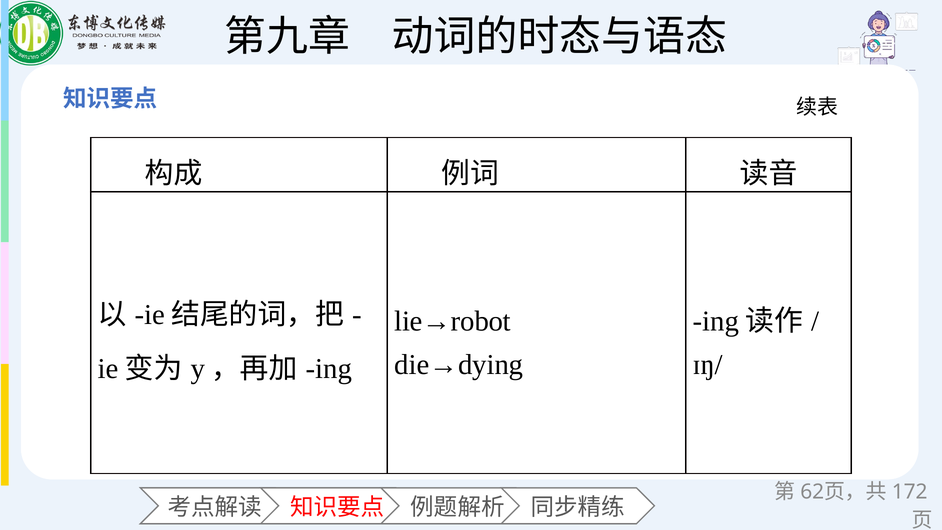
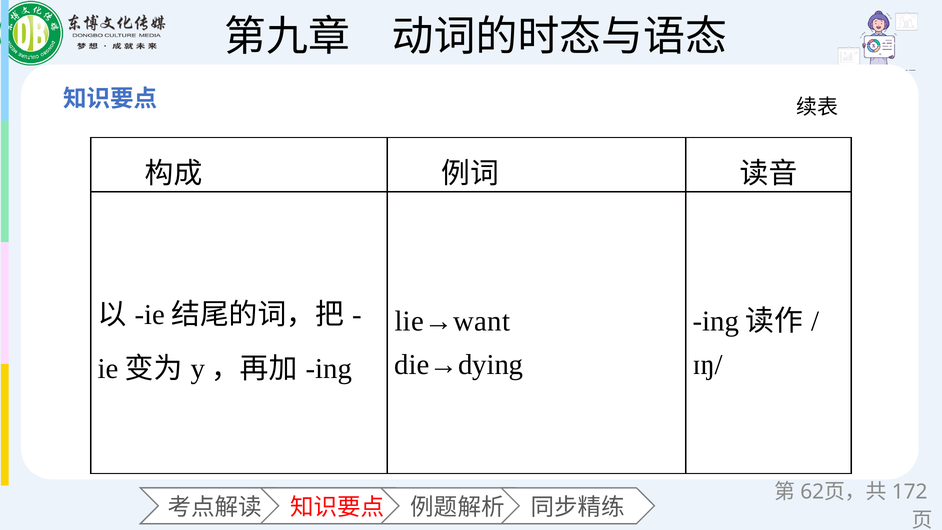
lie→robot: lie→robot -> lie→want (452, 321)
